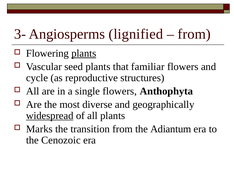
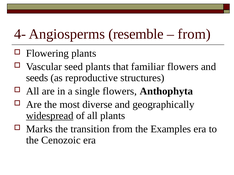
3-: 3- -> 4- (20, 34)
lignified: lignified -> resemble (136, 34)
plants underline: present -> none (84, 54)
cycle: cycle -> seeds (37, 78)
Adiantum: Adiantum -> Examples (171, 129)
